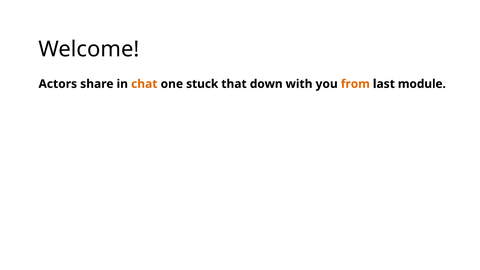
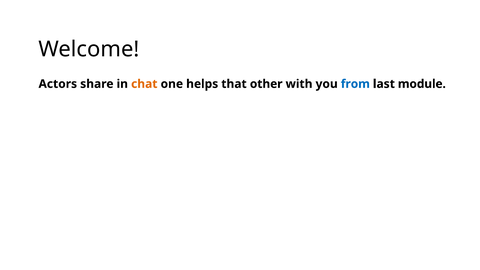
stuck: stuck -> helps (202, 84)
down: down -> other (266, 84)
from colour: orange -> blue (355, 84)
